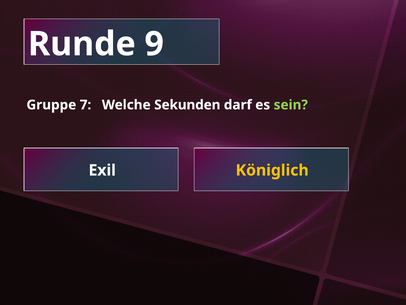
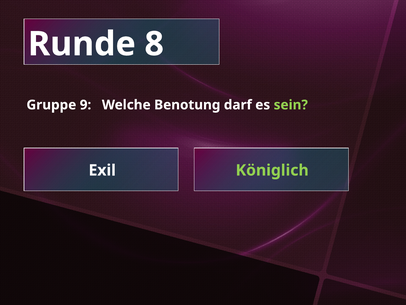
9: 9 -> 8 (154, 44)
7: 7 -> 9 (86, 105)
Sekunden: Sekunden -> Benotung (187, 105)
Königlich colour: yellow -> light green (272, 170)
